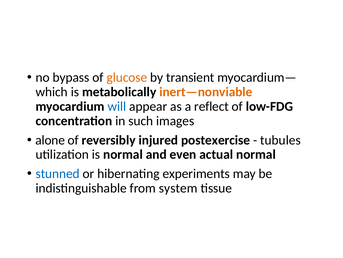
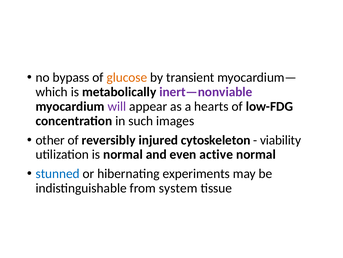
inert—nonviable colour: orange -> purple (206, 92)
will colour: blue -> purple (117, 106)
reflect: reflect -> hearts (211, 106)
alone: alone -> other (50, 140)
postexercise: postexercise -> cytoskeleton (216, 140)
tubules: tubules -> viability (281, 140)
actual: actual -> active (216, 154)
